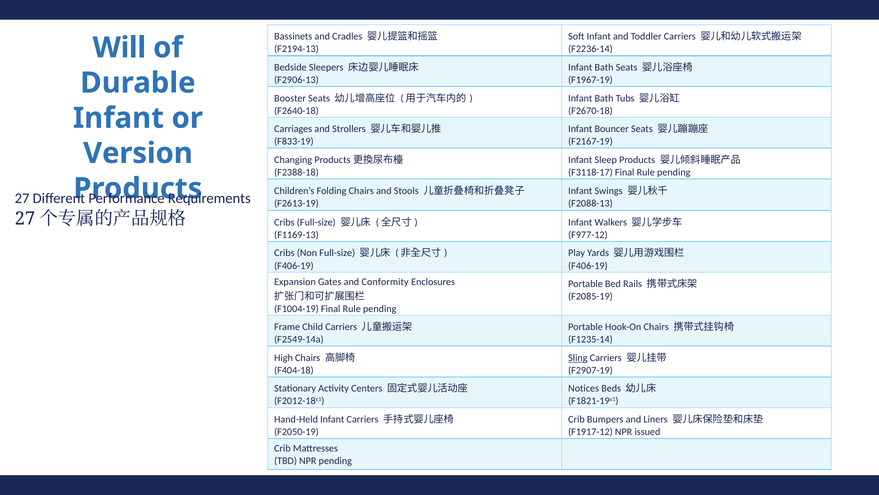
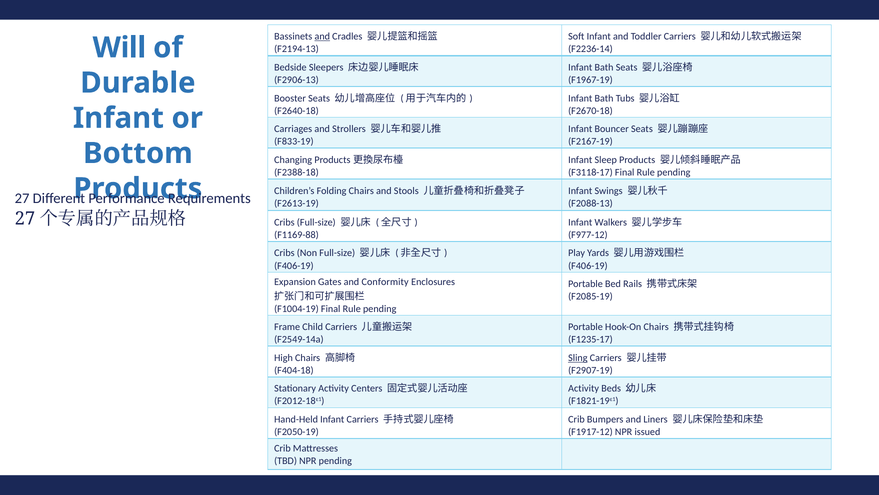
and underline: none -> present (322, 36)
Version: Version -> Bottom (138, 153)
F1169-13: F1169-13 -> F1169-88 (296, 235)
F1235-14: F1235-14 -> F1235-17 (591, 339)
Notices: Notices -> Activity (584, 388)
